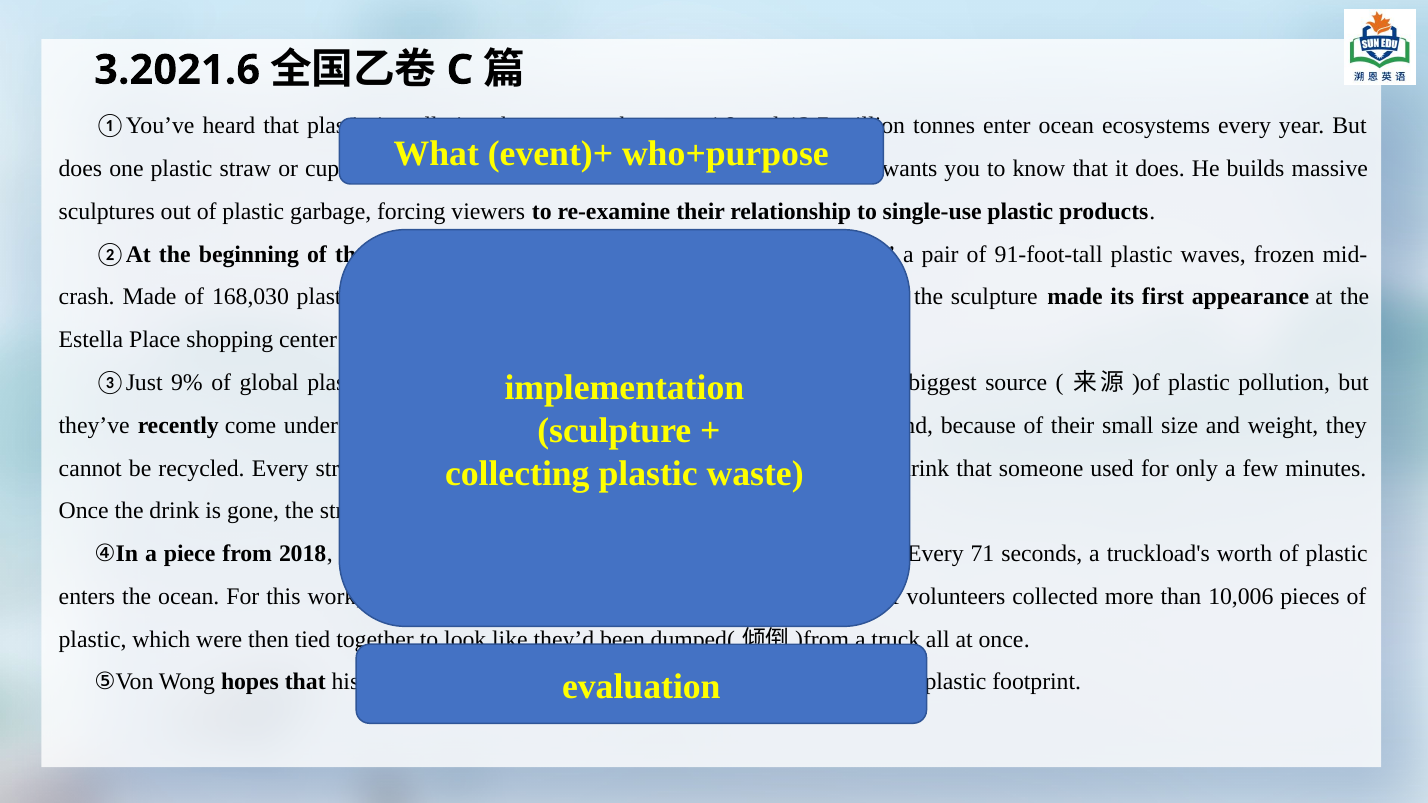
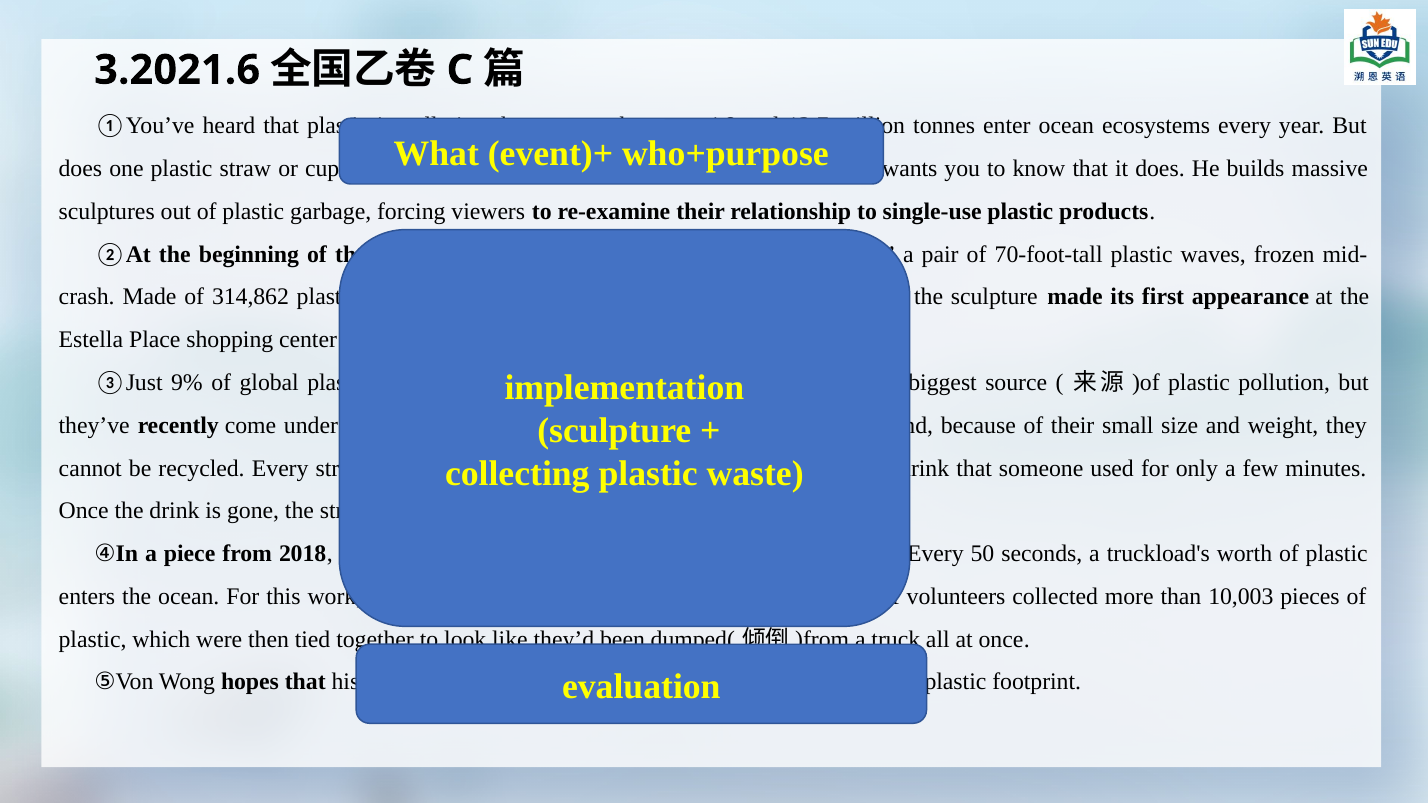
91-foot-tall: 91-foot-tall -> 70-foot-tall (1049, 254)
168,030: 168,030 -> 314,862 (250, 297)
71: 71 -> 50 (982, 554)
10,006: 10,006 -> 10,003 (1241, 597)
